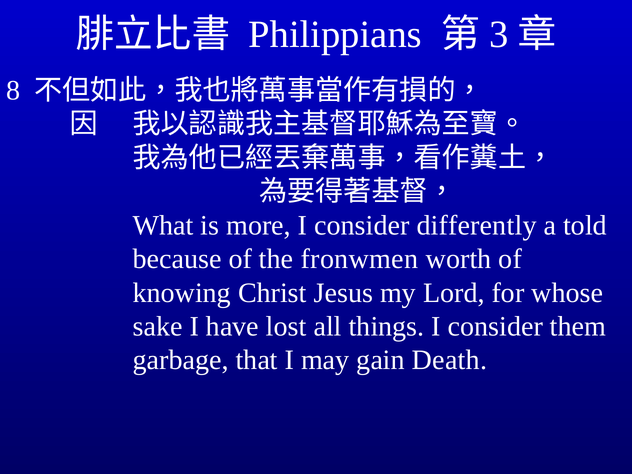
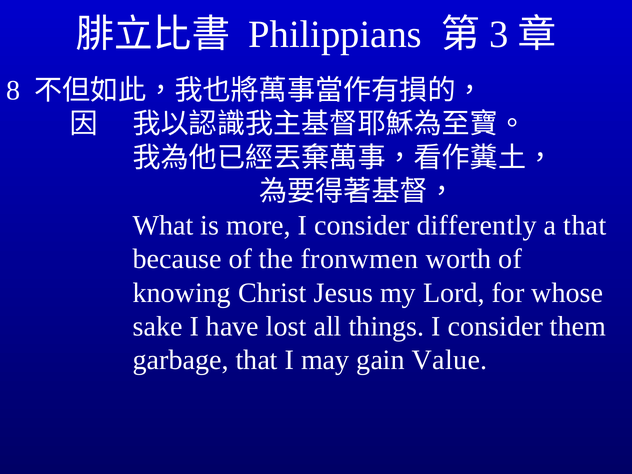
a told: told -> that (585, 225)
Death: Death -> Value (450, 360)
